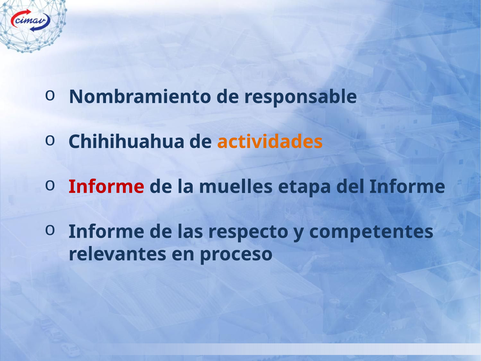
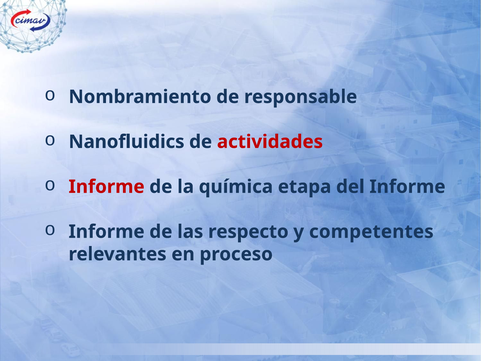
Chihihuahua: Chihihuahua -> Nanofluidics (127, 142)
actividades colour: orange -> red (270, 142)
muelles: muelles -> química (236, 187)
